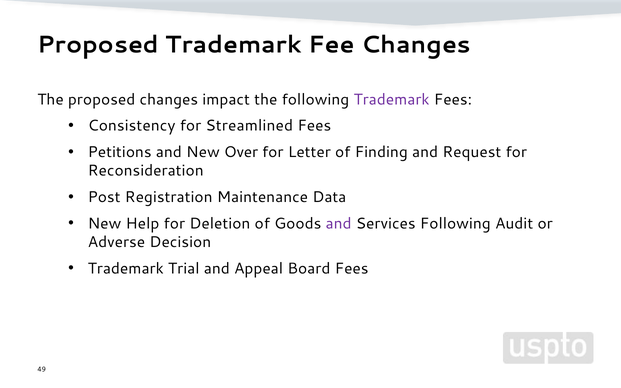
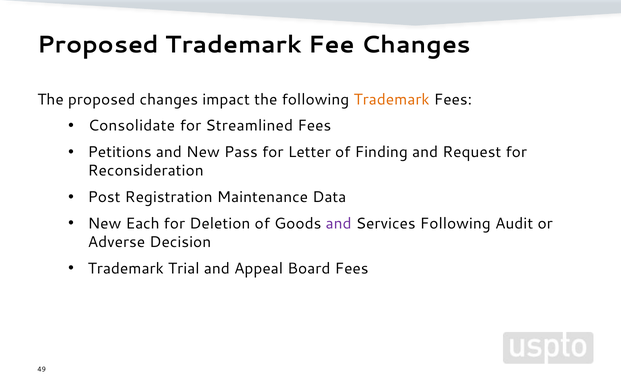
Trademark colour: purple -> orange (392, 99)
Consistency: Consistency -> Consolidate (132, 126)
Over: Over -> Pass (241, 152)
Help: Help -> Each (143, 224)
